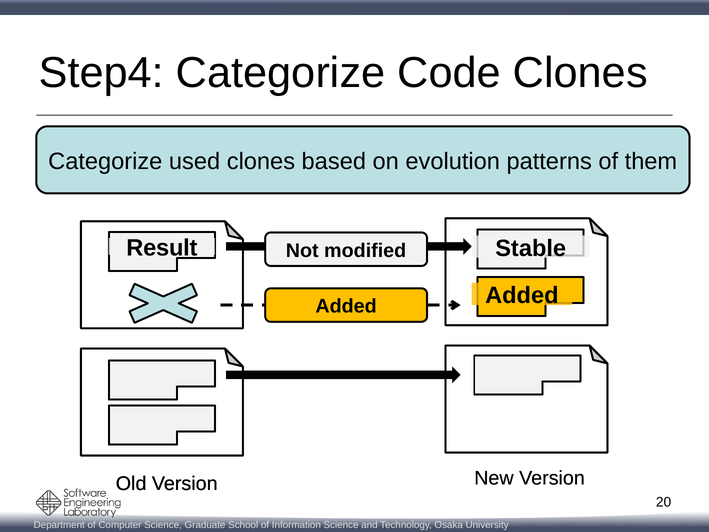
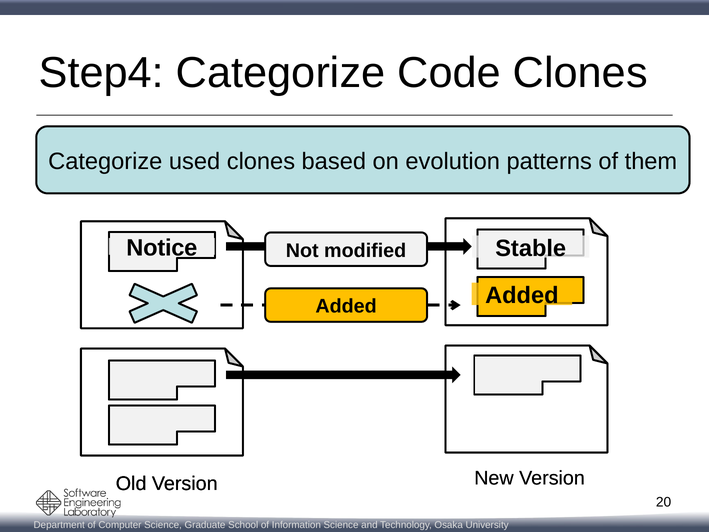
Result: Result -> Notice (162, 248)
